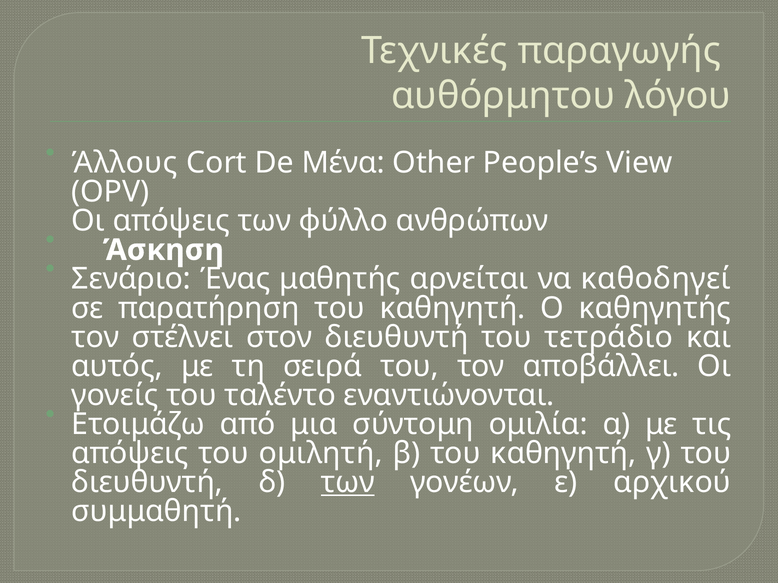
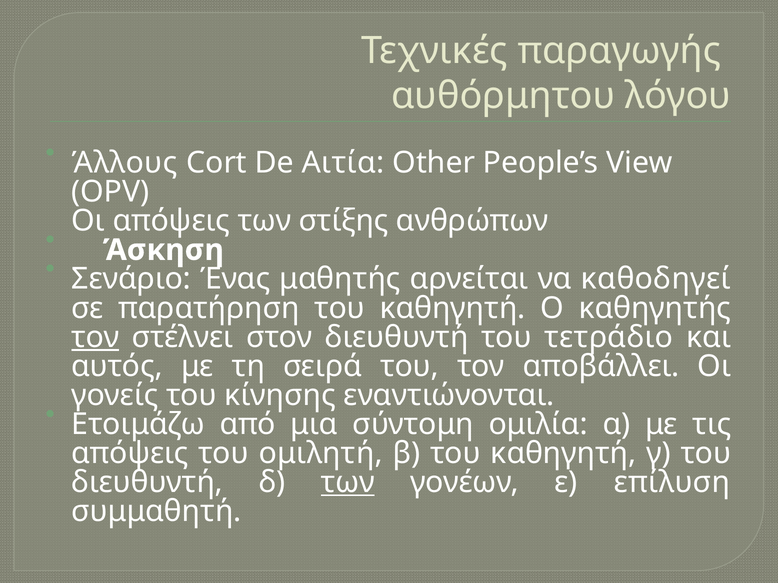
Μένα: Μένα -> Αιτία (343, 163)
φύλλο: φύλλο -> στίξης (344, 221)
τον underline: none -> present (95, 337)
ταλέντο: ταλέντο -> κίνησης (280, 396)
αρχικού: αρχικού -> επίλυση (672, 483)
